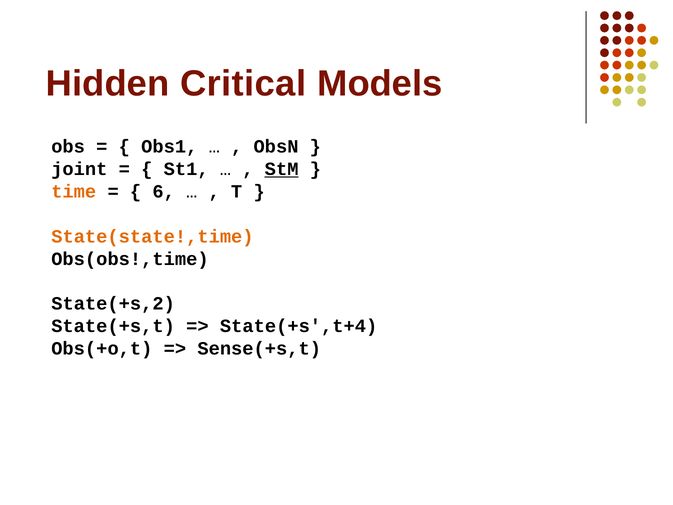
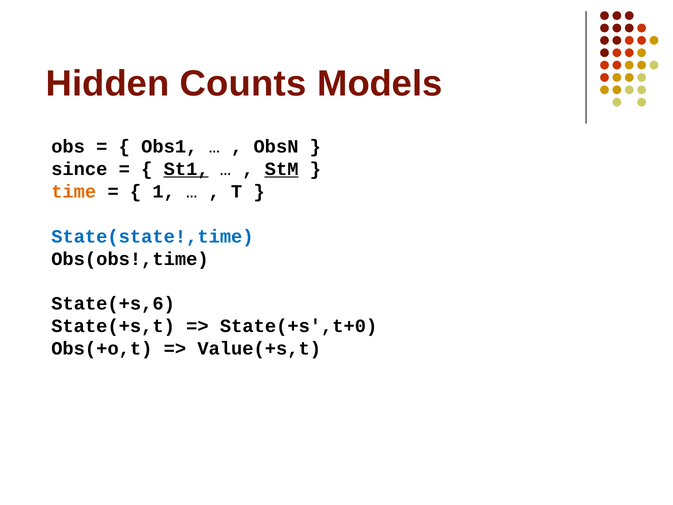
Critical: Critical -> Counts (243, 84)
joint: joint -> since (79, 169)
St1 underline: none -> present (186, 169)
6: 6 -> 1 (164, 191)
State(state!,time colour: orange -> blue (152, 236)
State(+s,2: State(+s,2 -> State(+s,6 (113, 304)
State(+s',t+4: State(+s',t+4 -> State(+s',t+0 (299, 326)
Sense(+s,t: Sense(+s,t -> Value(+s,t (259, 349)
